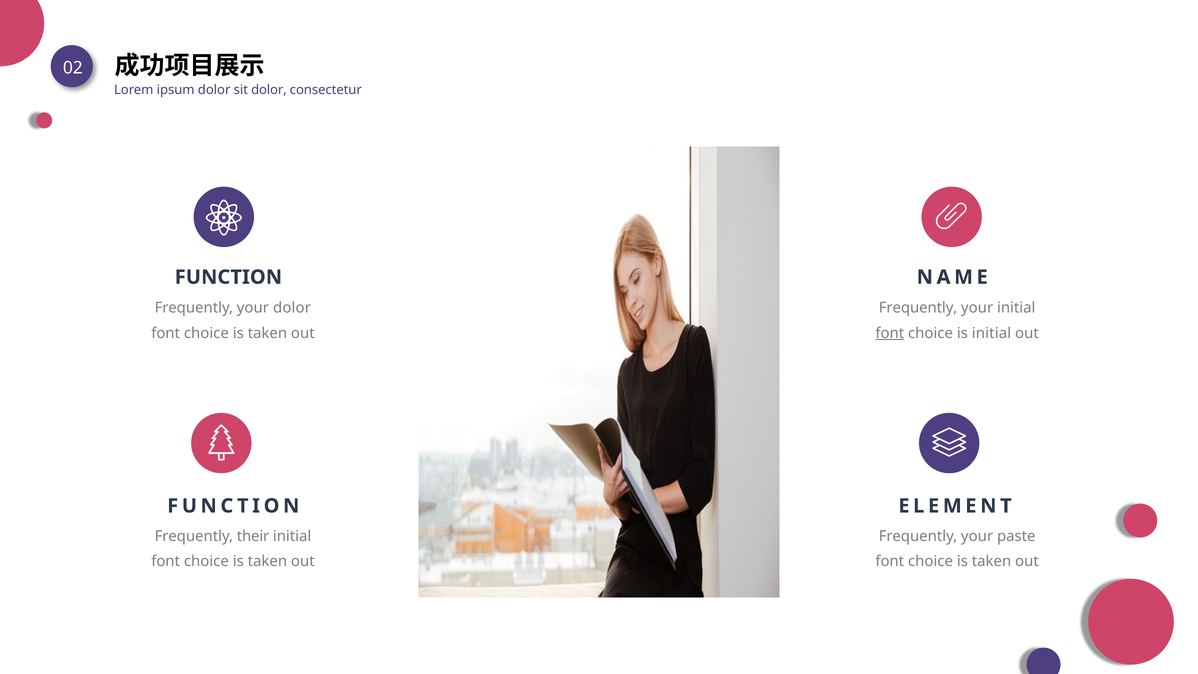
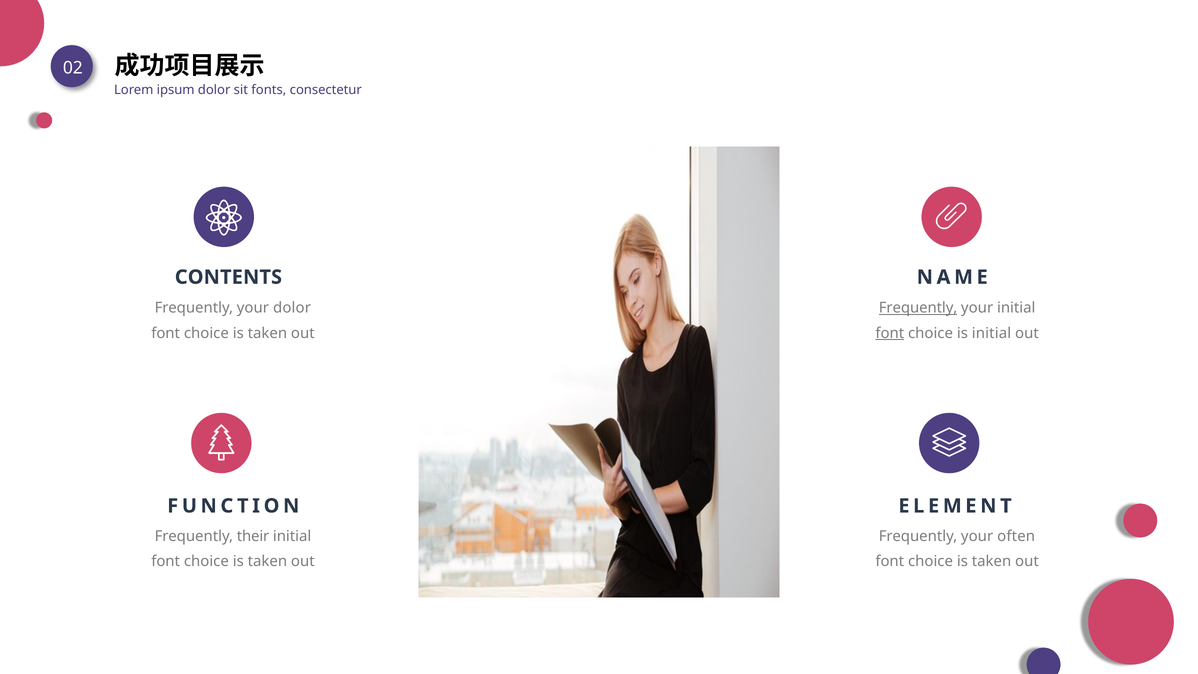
sit dolor: dolor -> fonts (269, 90)
FUNCTION: FUNCTION -> CONTENTS (228, 277)
Frequently underline: none -> present (918, 308)
paste: paste -> often (1016, 536)
